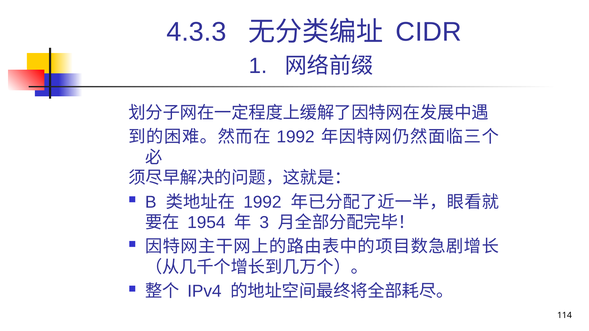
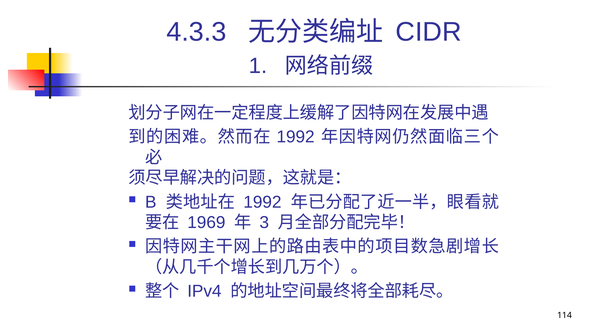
1954: 1954 -> 1969 (206, 223)
